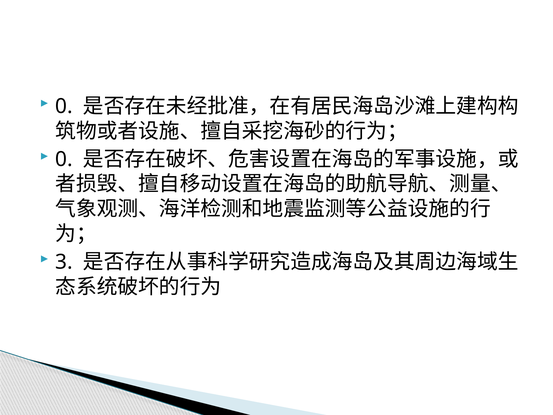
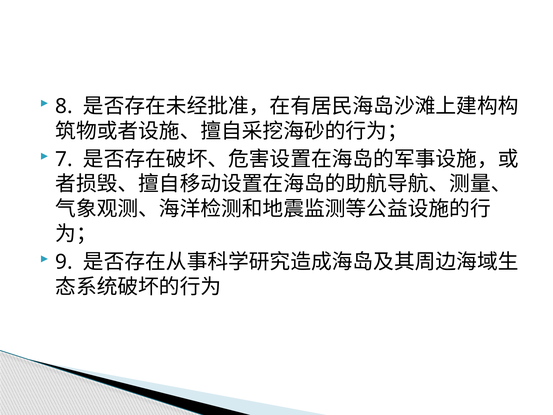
0: 0 -> 8 (64, 106)
0: 0 -> 7 (64, 159)
3: 3 -> 9 (64, 262)
